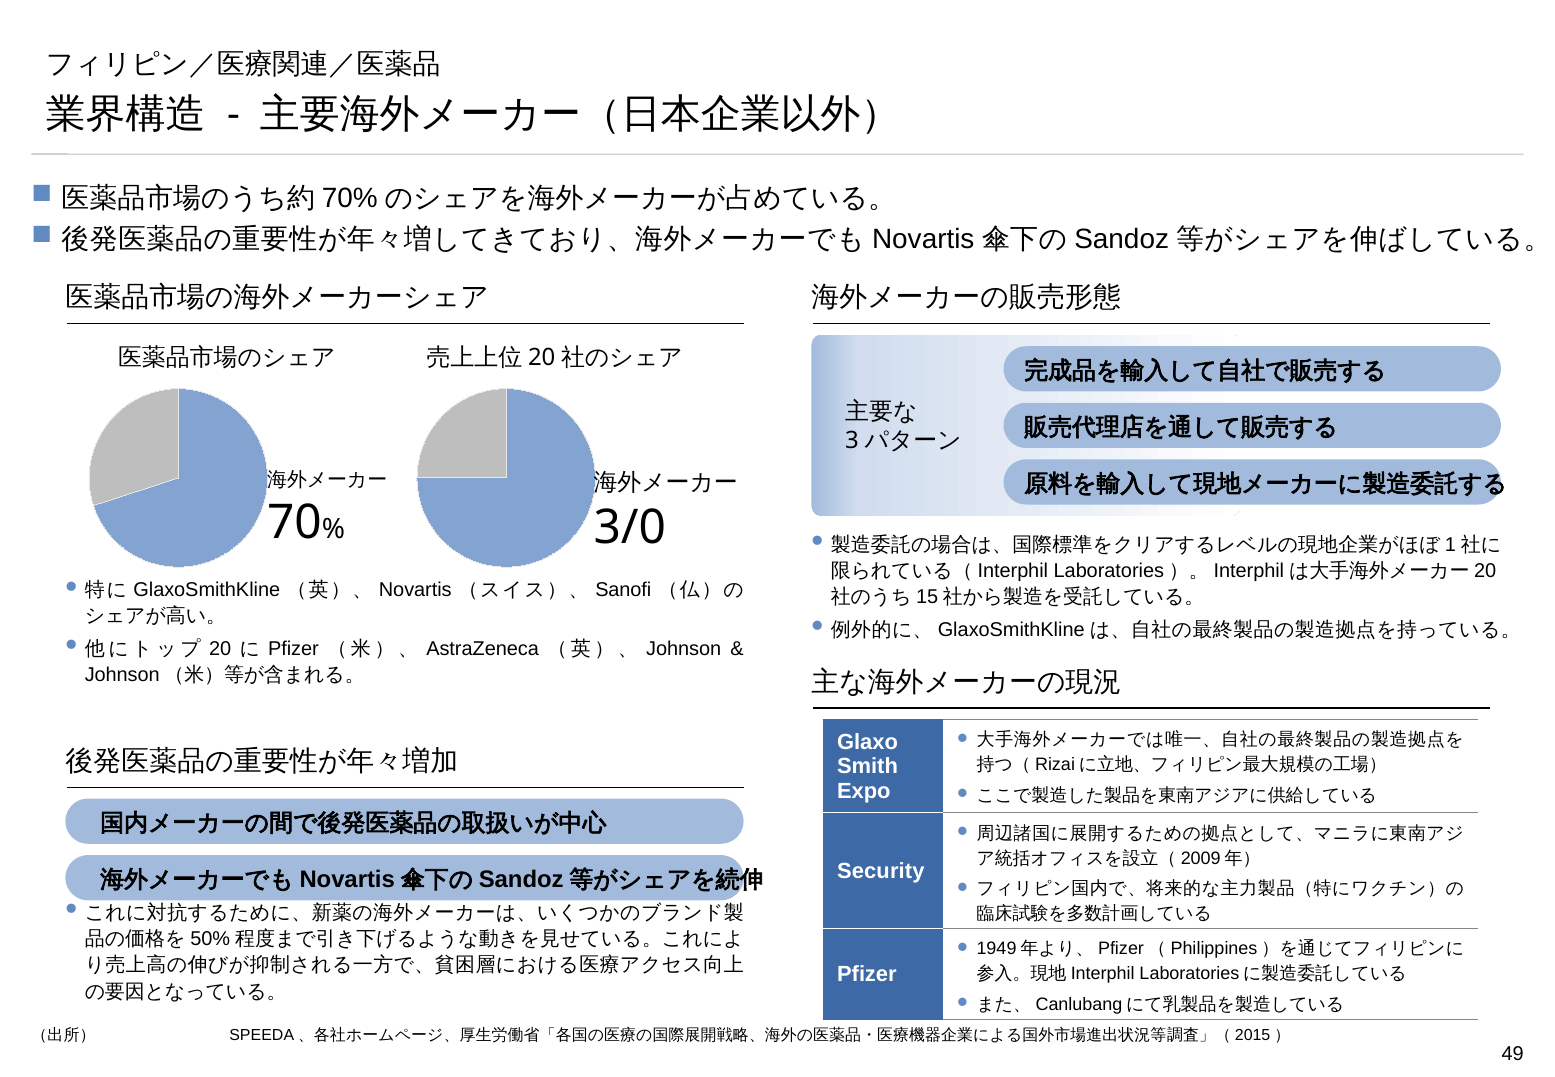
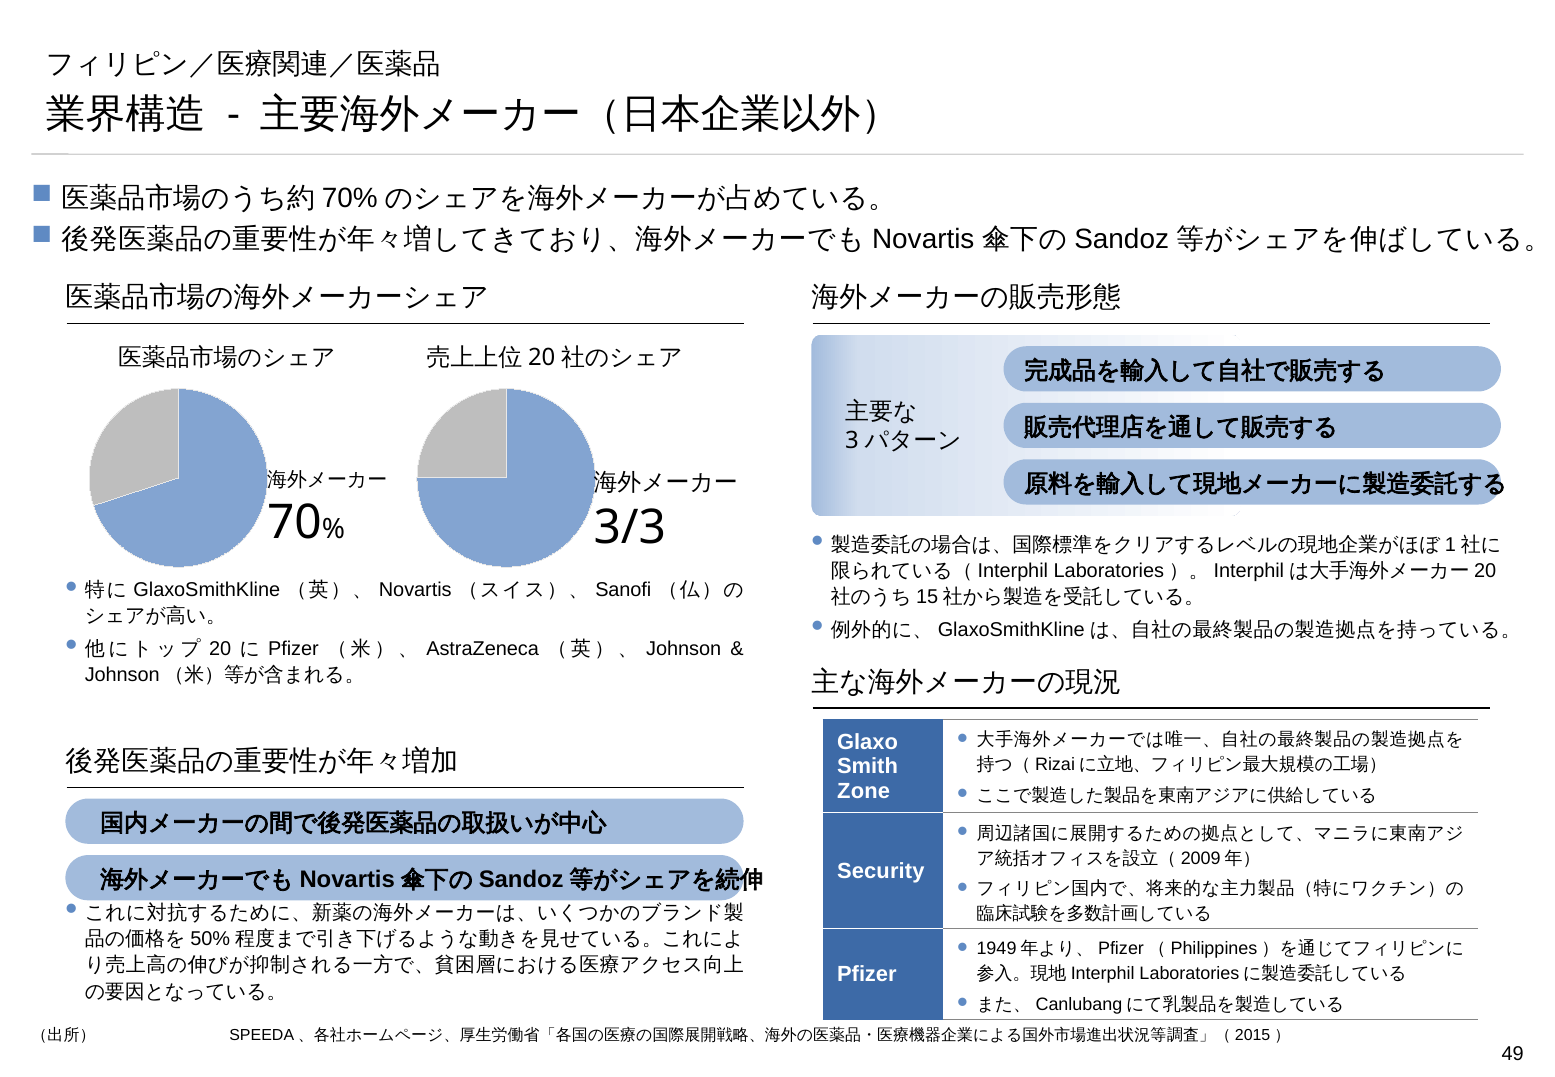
3/0: 3/0 -> 3/3 (630, 527)
Expo: Expo -> Zone (864, 791)
